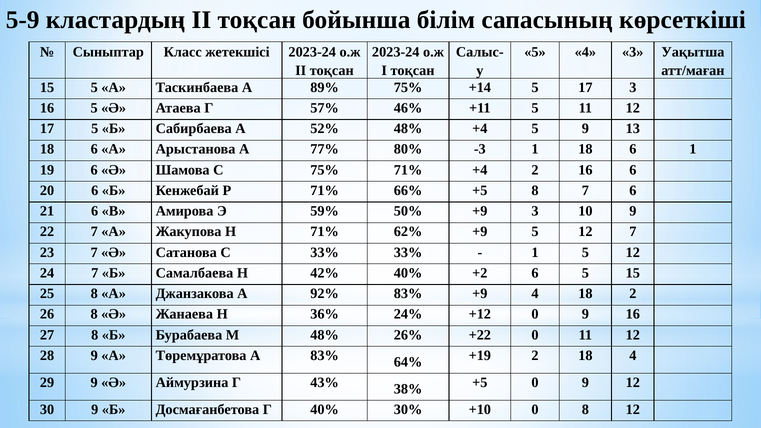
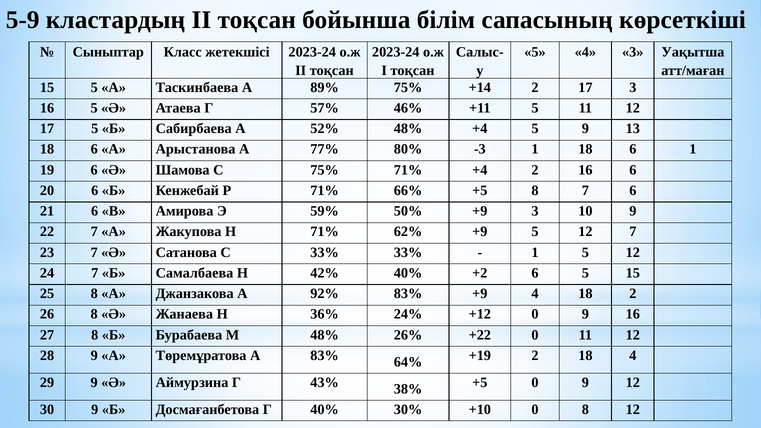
+14 5: 5 -> 2 (535, 87)
